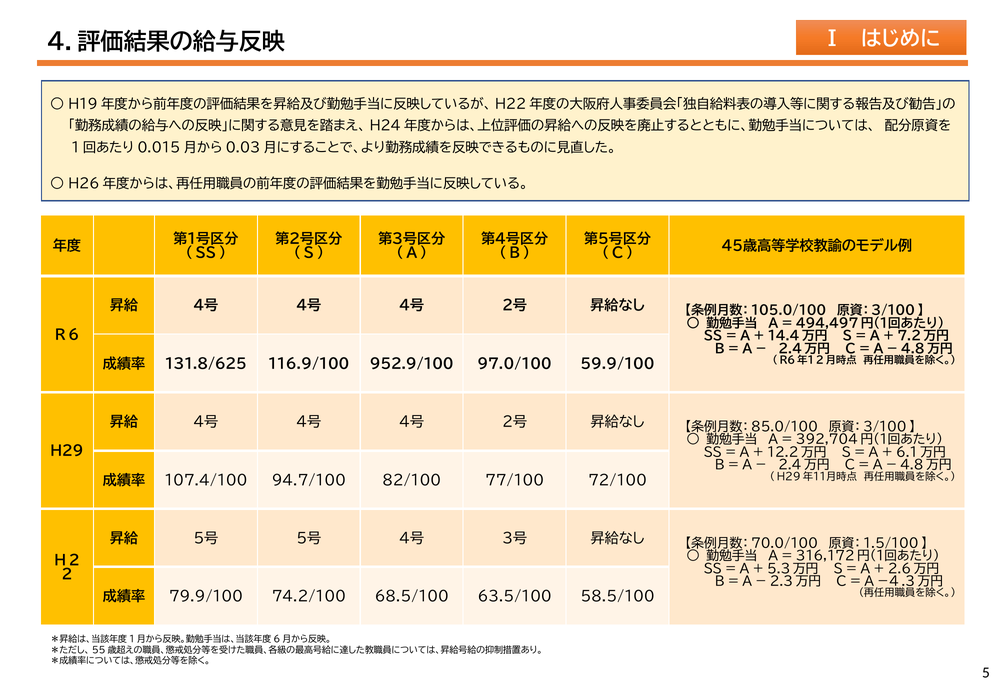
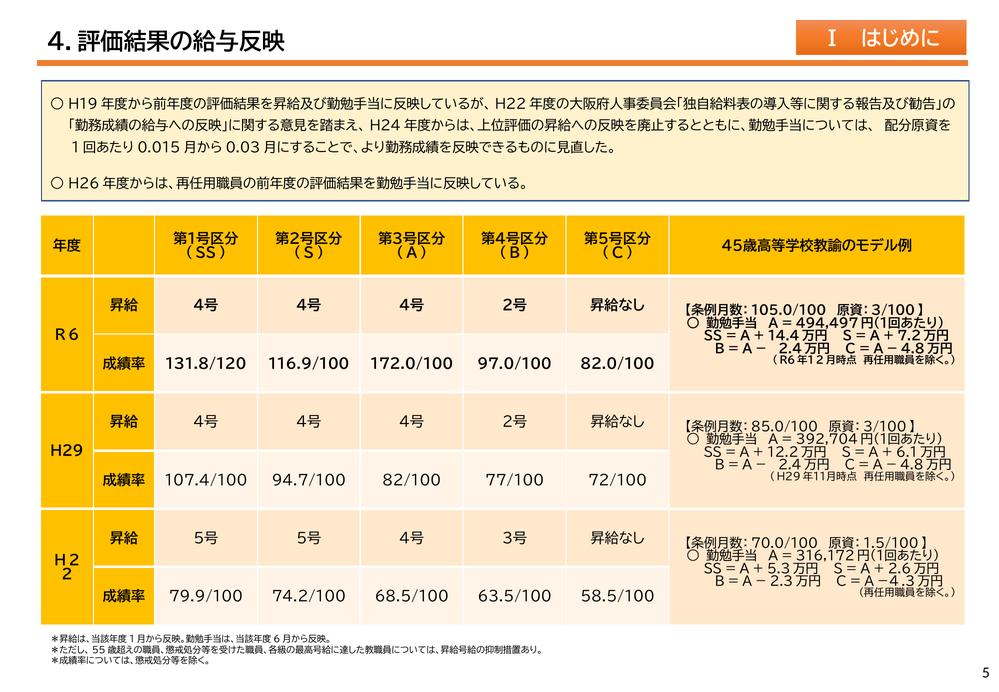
131.8/625: 131.8/625 -> 131.8/120 (206, 364)
952.9/100: 952.9/100 -> 172.0/100 (412, 364)
59.9/100: 59.9/100 -> 82.0/100 (617, 364)
